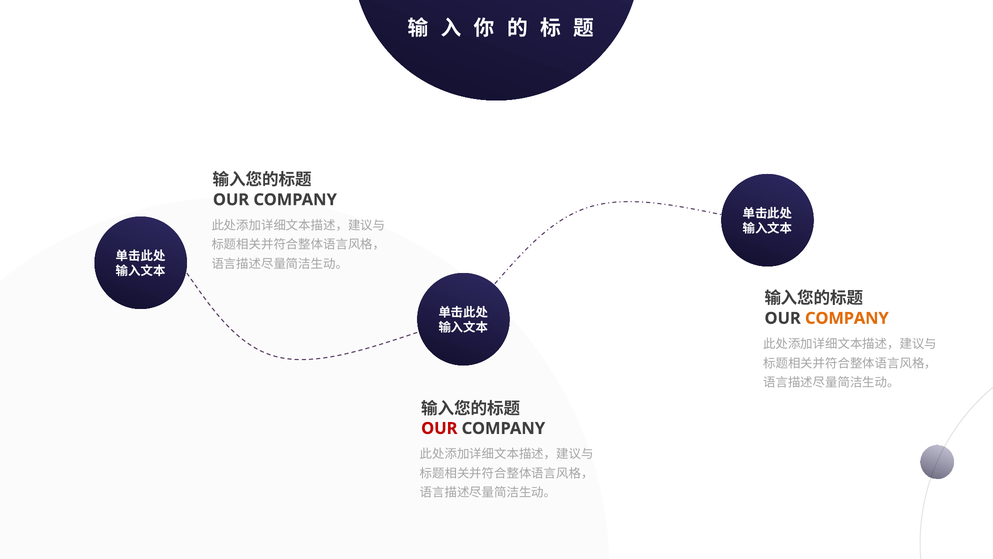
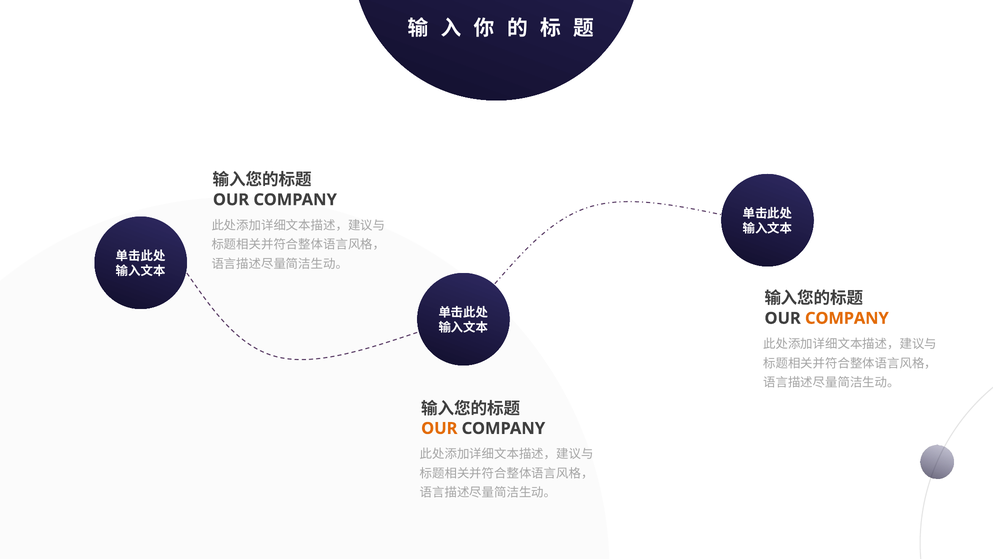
OUR colour: red -> orange (439, 428)
